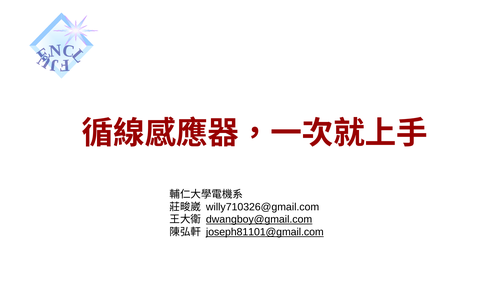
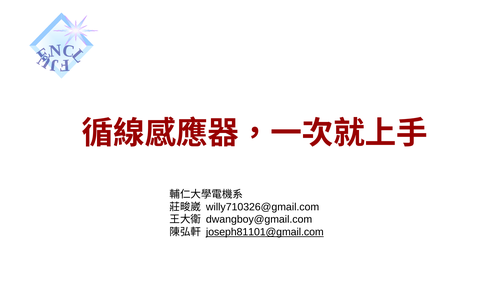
dwangboy@gmail.com underline: present -> none (259, 219)
